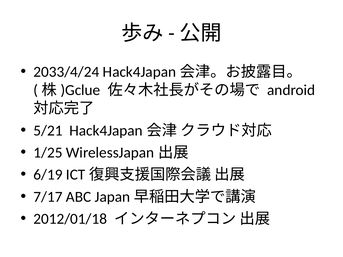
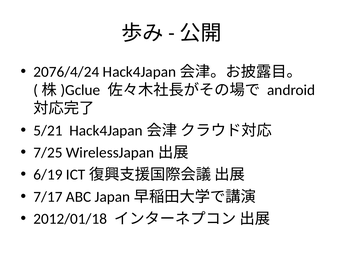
2033/4/24: 2033/4/24 -> 2076/4/24 (66, 72)
1/25: 1/25 -> 7/25 (48, 153)
